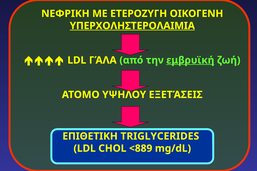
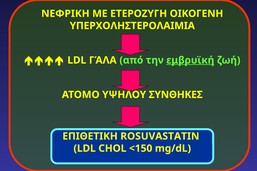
ΥΠΕΡΧΟΛΗΣΤΕΡΟΛΑΙΜΙΑ underline: present -> none (132, 26)
ΕΞΕΤΆΣΕΙΣ: ΕΞΕΤΆΣΕΙΣ -> ΣΥΝΘΗΚΕΣ (176, 95)
TRIGLYCERIDES: TRIGLYCERIDES -> ROSUVASTATIN (160, 136)
<889: <889 -> <150 (141, 149)
